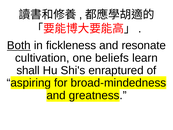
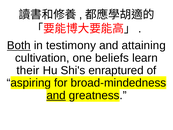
fickleness: fickleness -> testimony (71, 45)
resonate: resonate -> attaining (144, 45)
shall: shall -> their (28, 70)
and underline: none -> present (56, 95)
